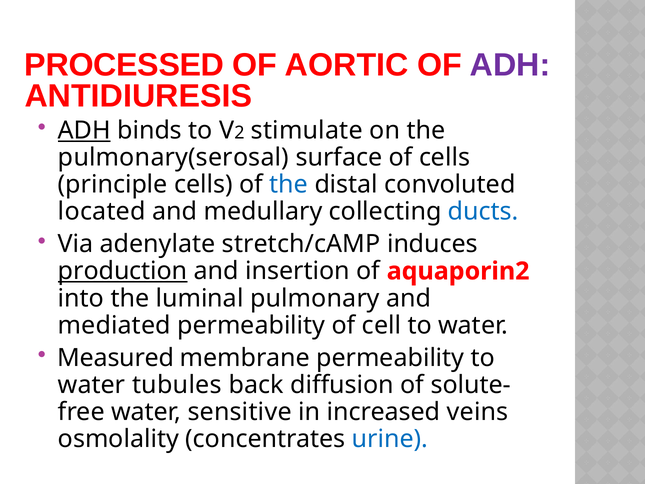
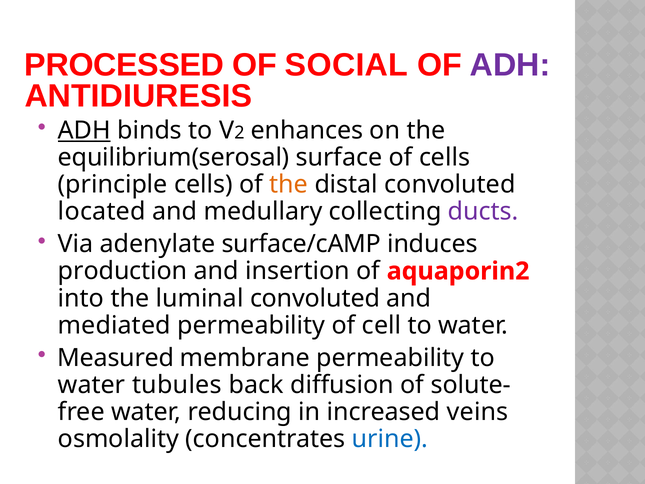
AORTIC: AORTIC -> SOCIAL (347, 65)
stimulate: stimulate -> enhances (307, 130)
pulmonary(serosal: pulmonary(serosal -> equilibrium(serosal (174, 157)
the colour: blue -> orange (289, 184)
ducts colour: blue -> purple (483, 211)
stretch/cAMP: stretch/cAMP -> surface/cAMP (301, 244)
production underline: present -> none (123, 271)
luminal pulmonary: pulmonary -> convoluted (315, 298)
sensitive: sensitive -> reducing (240, 412)
